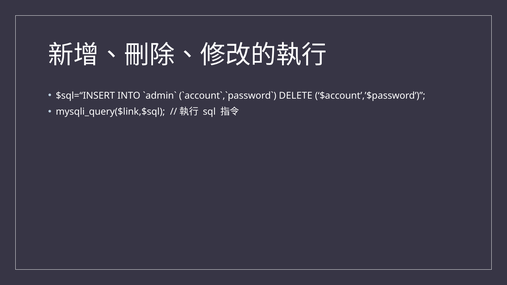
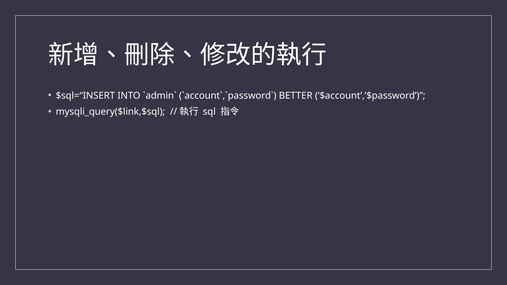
DELETE: DELETE -> BETTER (296, 96)
